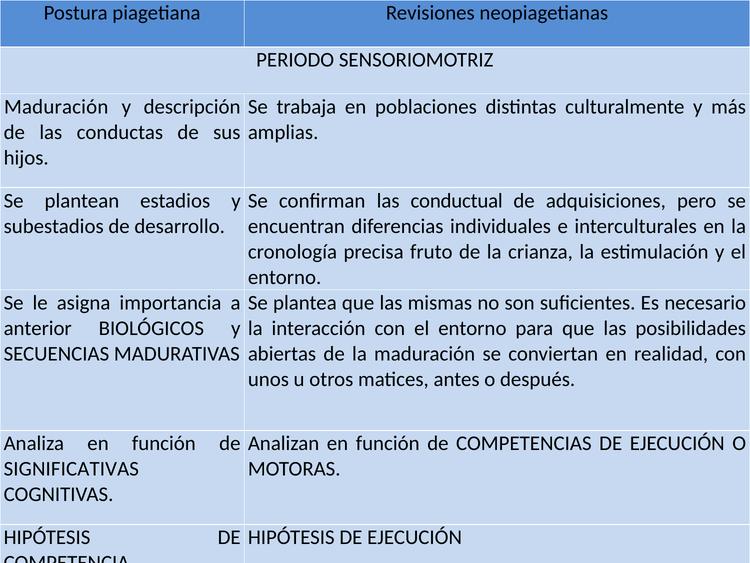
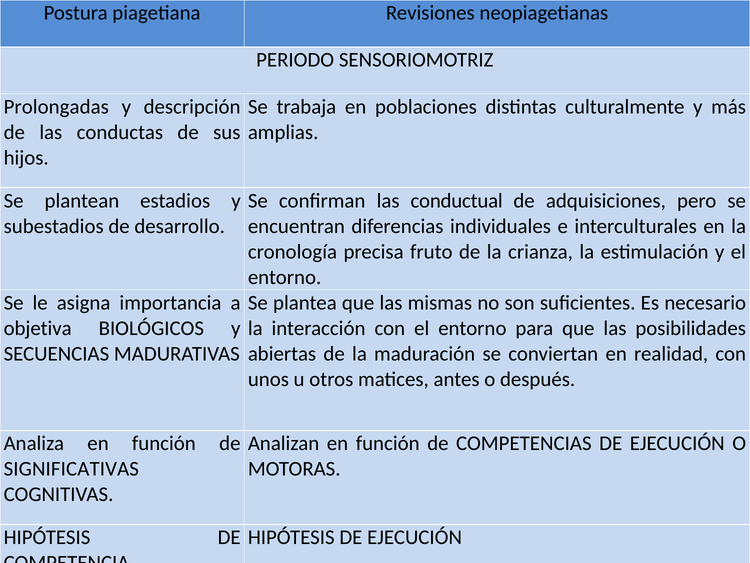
Maduración: Maduración -> Prolongadas (56, 107)
anterior: anterior -> objetiva (38, 328)
